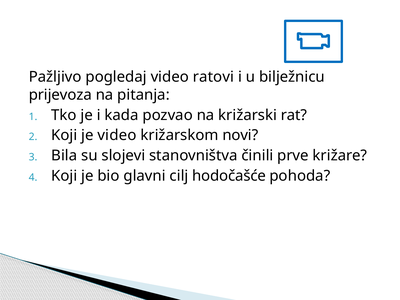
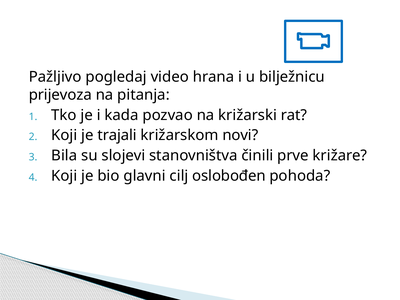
ratovi: ratovi -> hrana (214, 77)
je video: video -> trajali (117, 135)
hodočašće: hodočašće -> oslobođen (229, 176)
